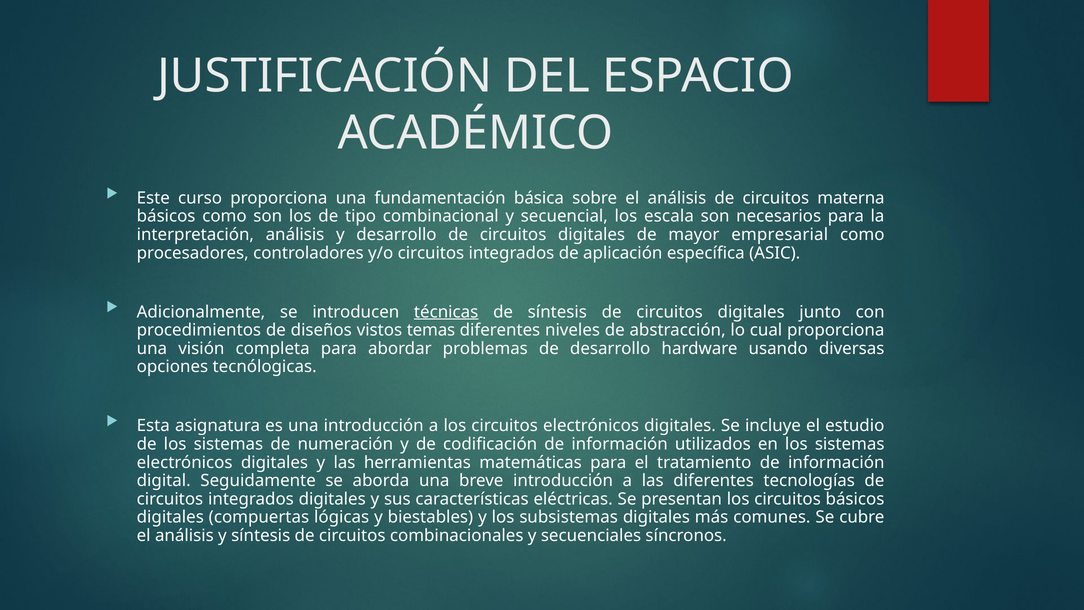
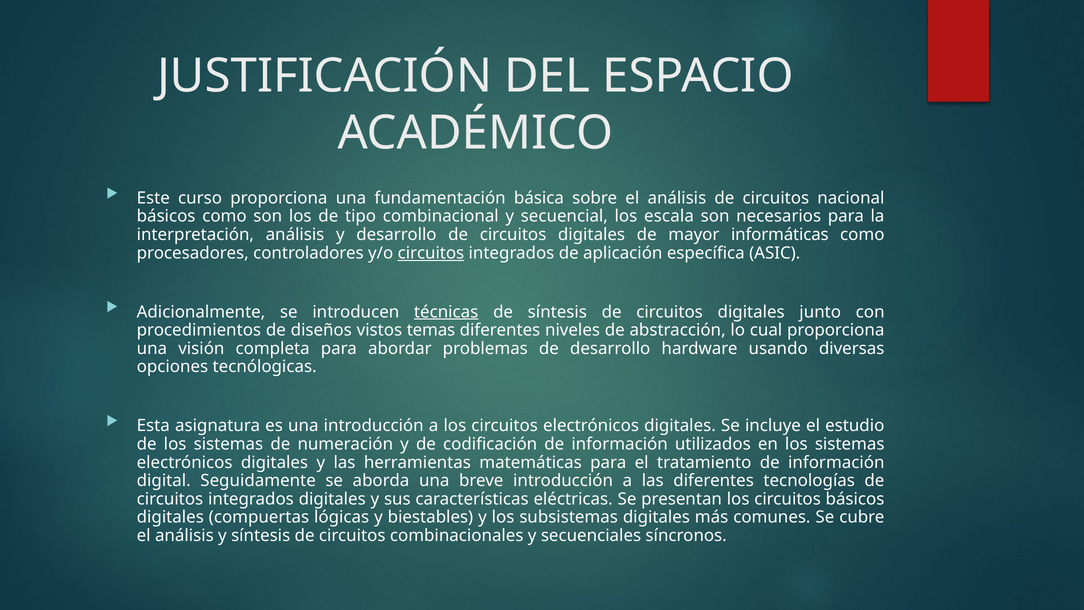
materna: materna -> nacional (851, 198)
empresarial: empresarial -> informáticas (780, 235)
circuitos underline: none -> present (431, 253)
